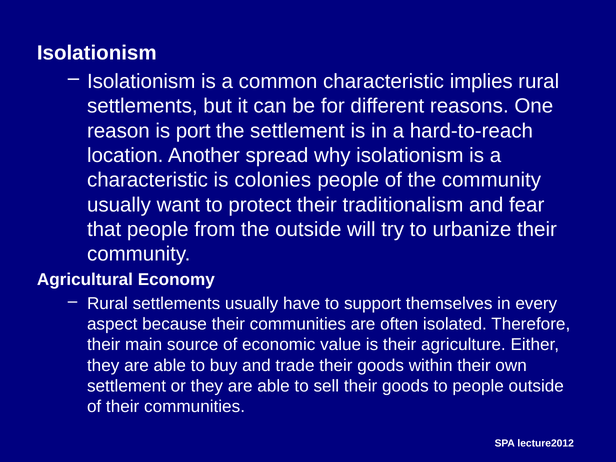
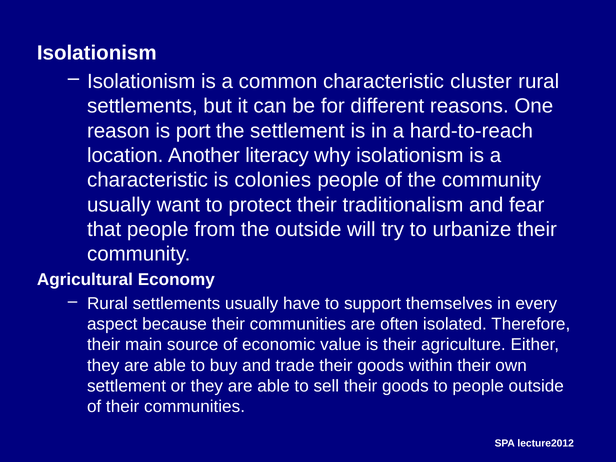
implies: implies -> cluster (481, 82)
spread: spread -> literacy (277, 155)
